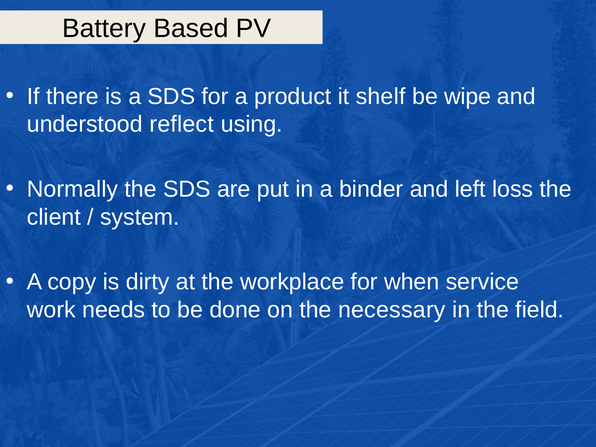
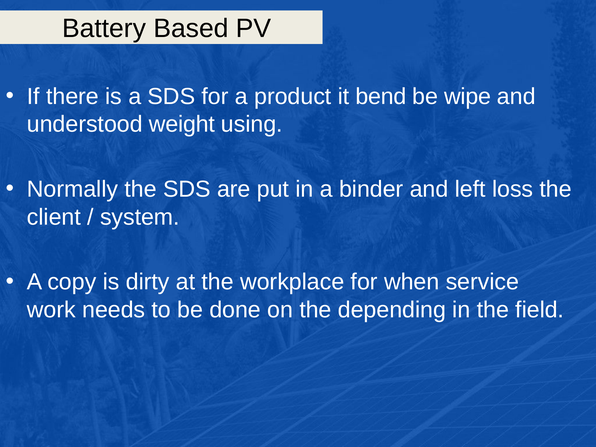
shelf: shelf -> bend (381, 96)
reflect: reflect -> weight (182, 124)
necessary: necessary -> depending (392, 310)
